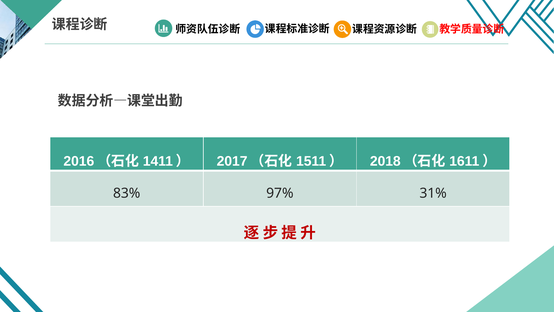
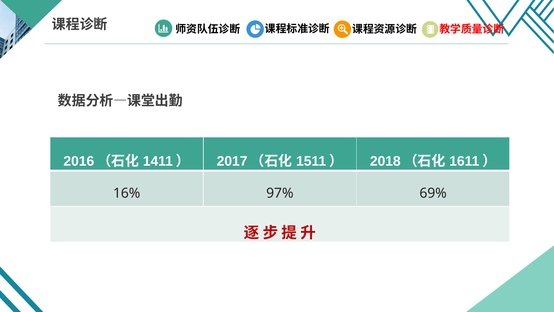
83%: 83% -> 16% (127, 193)
31%: 31% -> 69% (433, 193)
